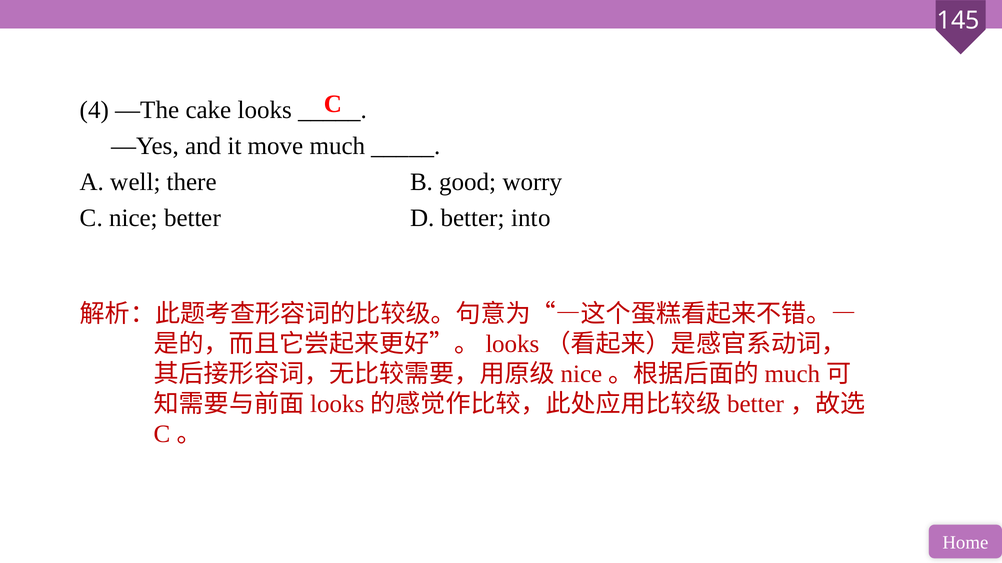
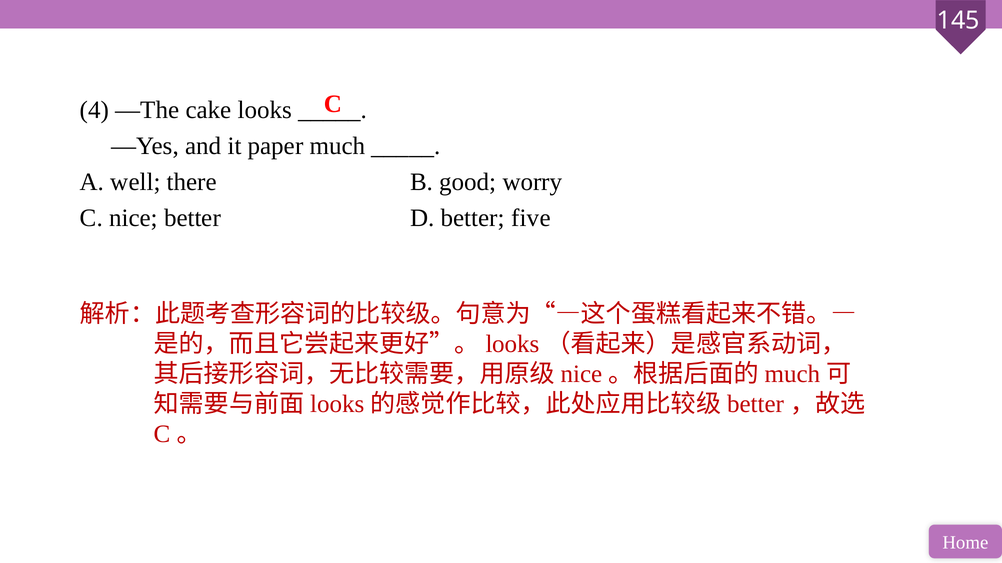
move: move -> paper (276, 146)
into: into -> five (531, 218)
